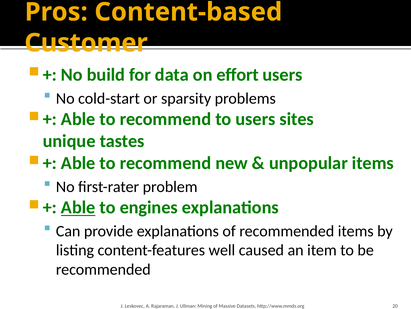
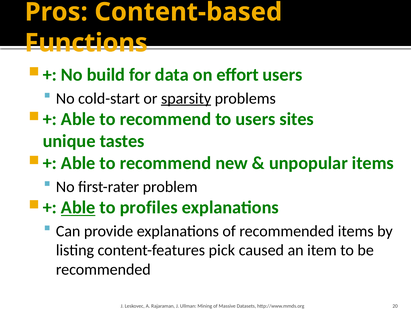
Customer: Customer -> Functions (86, 43)
sparsity underline: none -> present (186, 98)
engines: engines -> profiles (149, 207)
well: well -> pick (222, 250)
